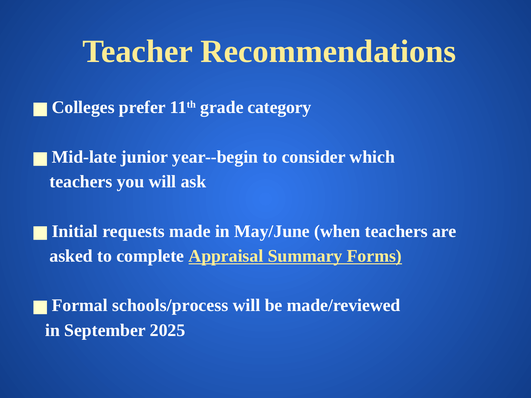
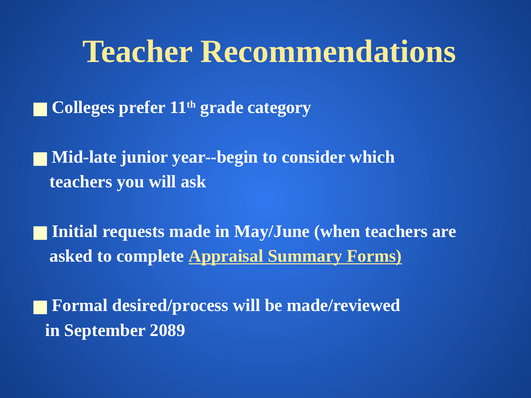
schools/process: schools/process -> desired/process (170, 306)
2025: 2025 -> 2089 (168, 330)
